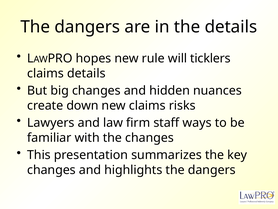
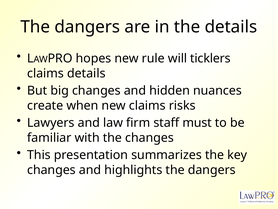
down: down -> when (82, 105)
ways: ways -> must (197, 123)
